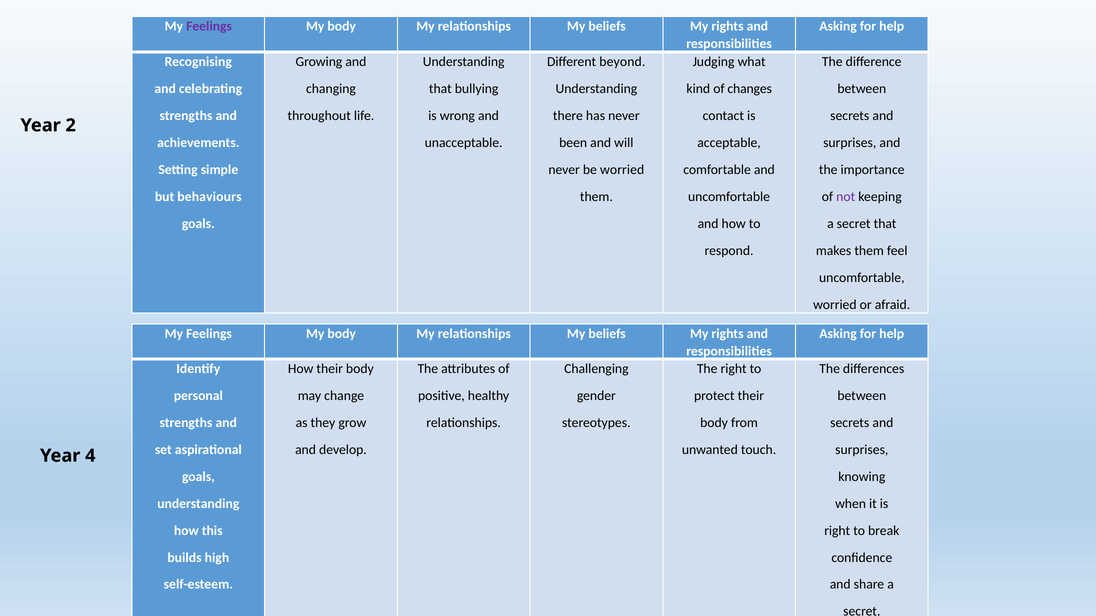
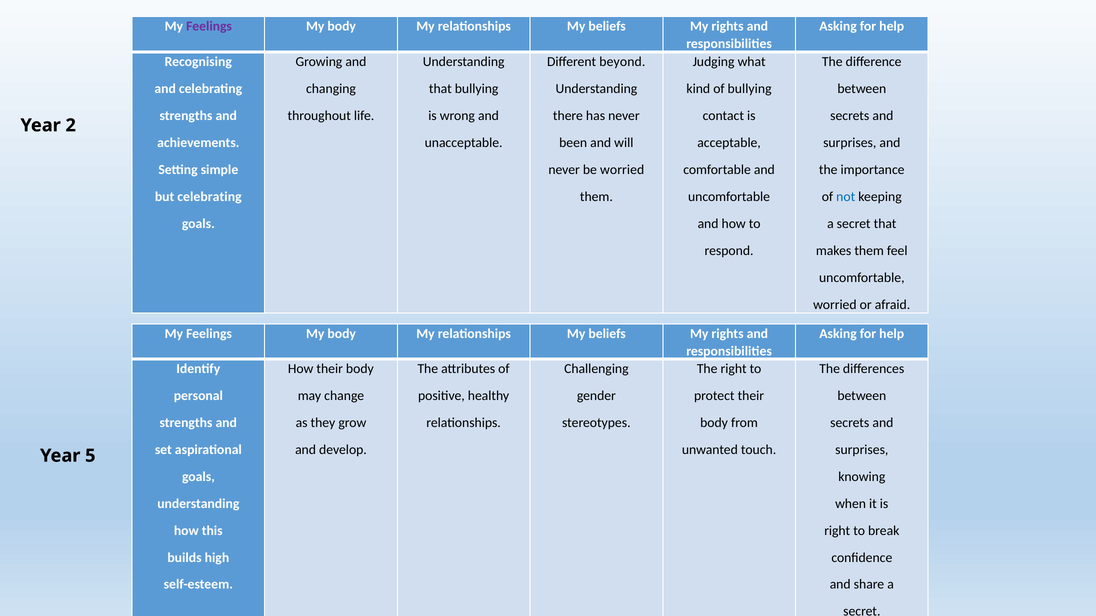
of changes: changes -> bullying (750, 89)
but behaviours: behaviours -> celebrating (209, 197)
not colour: purple -> blue (846, 197)
4: 4 -> 5 (90, 456)
